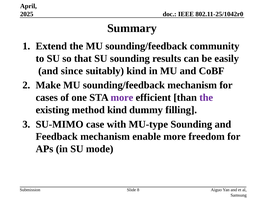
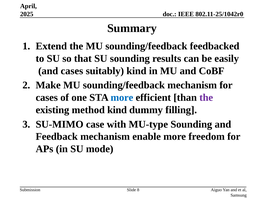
community: community -> feedbacked (215, 46)
and since: since -> cases (72, 71)
more colour: purple -> blue (122, 98)
